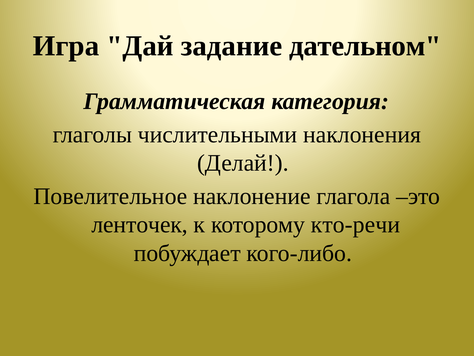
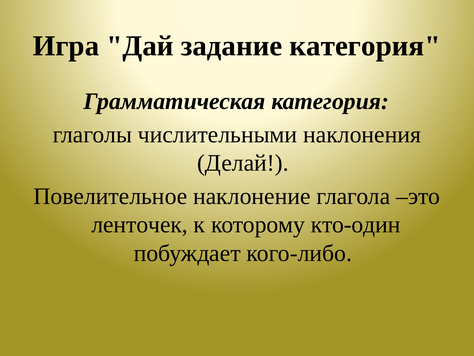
задание дательном: дательном -> категория (365, 46)
кто-речи: кто-речи -> кто-один (356, 224)
